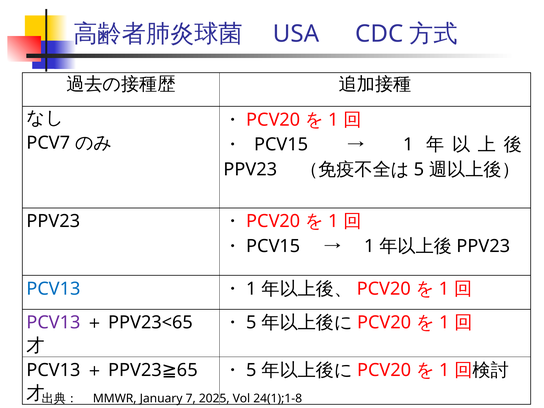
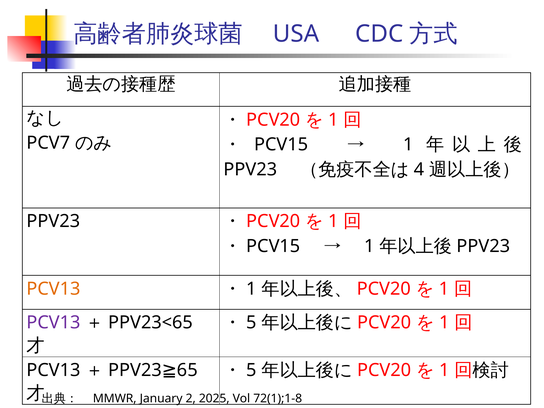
5: 5 -> 4 (419, 169)
PCV13 colour: blue -> orange (54, 289)
7: 7 -> 2 (191, 399)
24(1);1-8: 24(1);1-8 -> 72(1);1-8 (278, 399)
